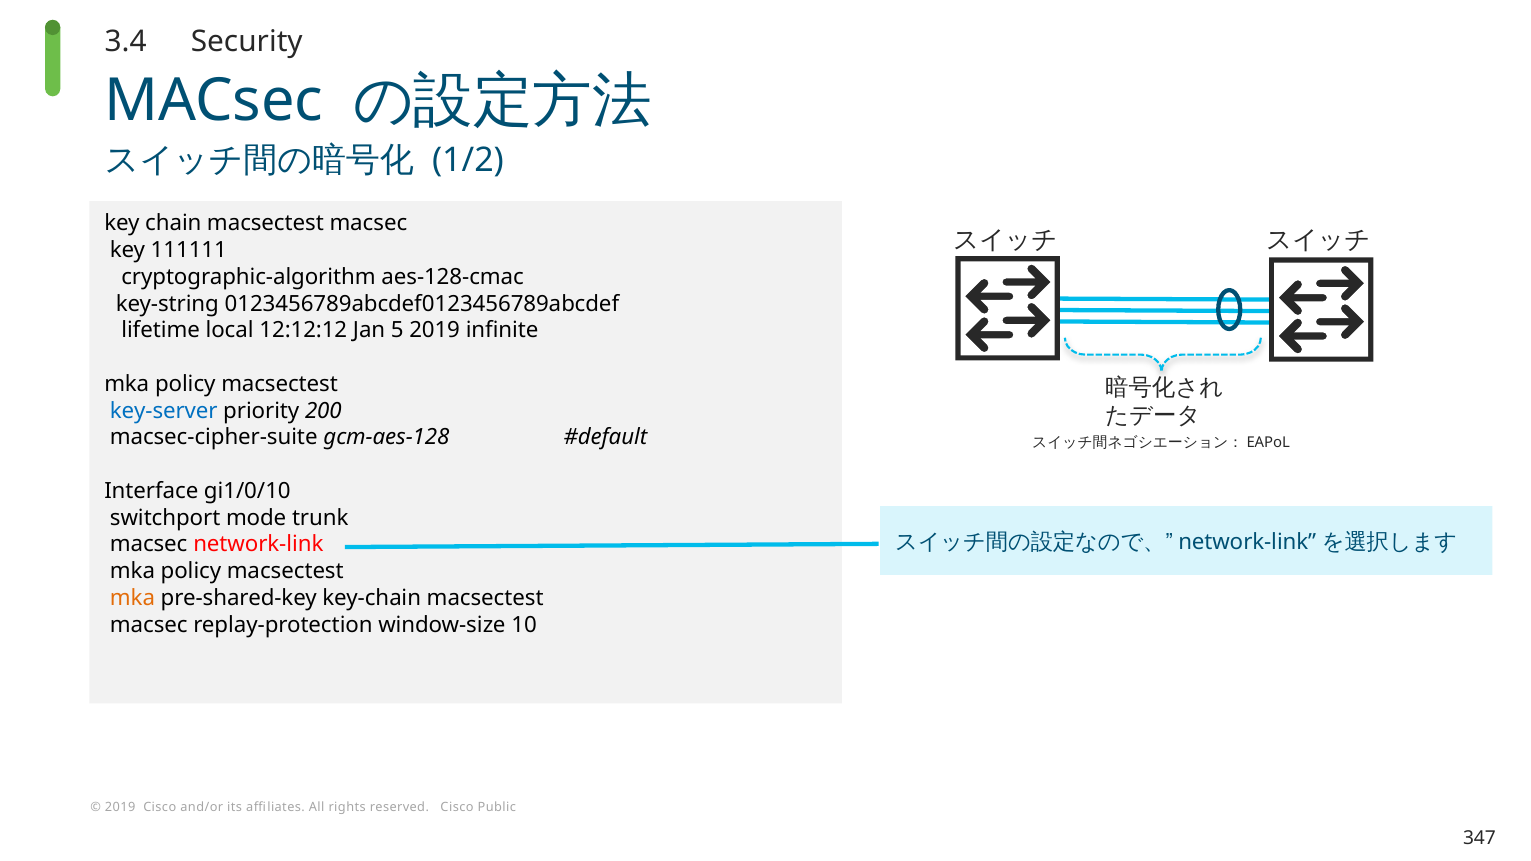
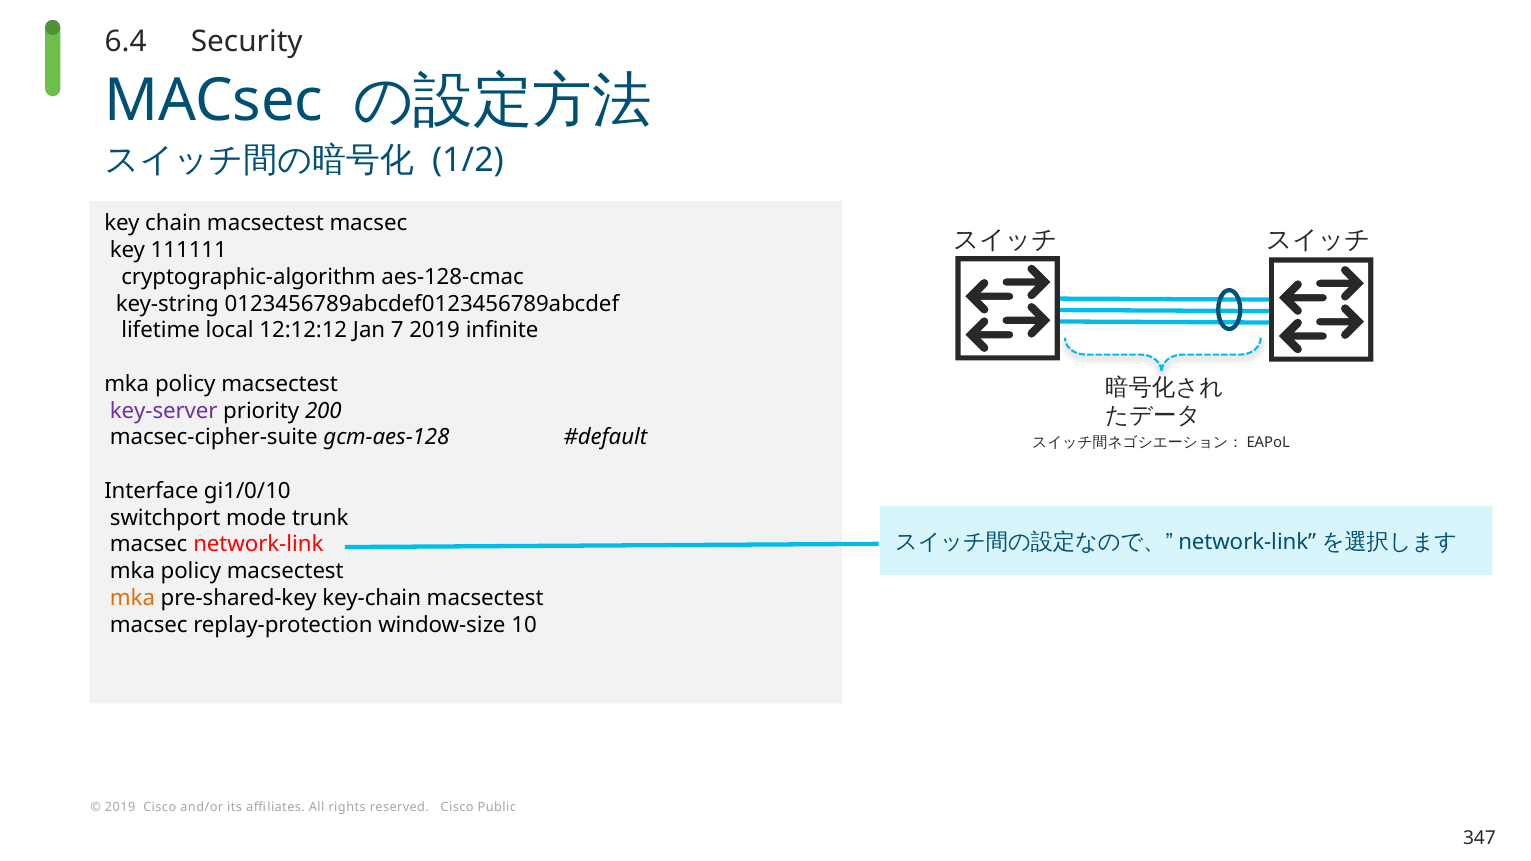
3.4: 3.4 -> 6.4 (126, 41)
5: 5 -> 7 (397, 331)
key-server colour: blue -> purple (164, 411)
